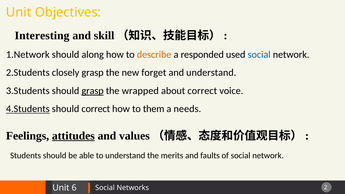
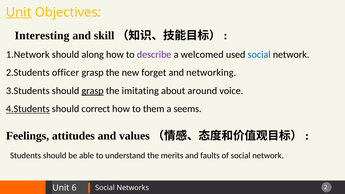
Unit underline: none -> present (19, 12)
describe colour: orange -> purple (154, 55)
responded: responded -> welcomed (202, 55)
closely: closely -> officer (66, 73)
and understand: understand -> networking (211, 73)
wrapped: wrapped -> imitating (140, 91)
about correct: correct -> around (202, 91)
needs: needs -> seems (187, 109)
attitudes underline: present -> none (73, 136)
